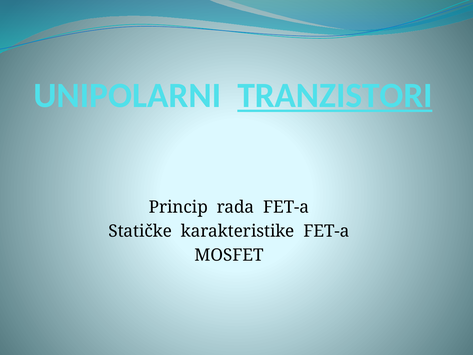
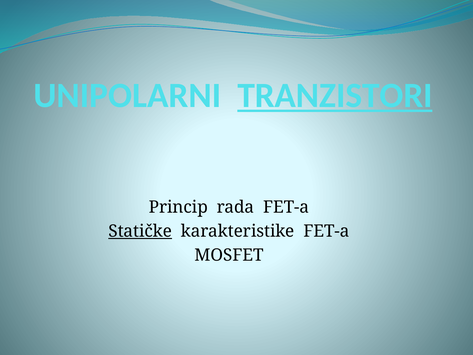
Statičke underline: none -> present (140, 231)
